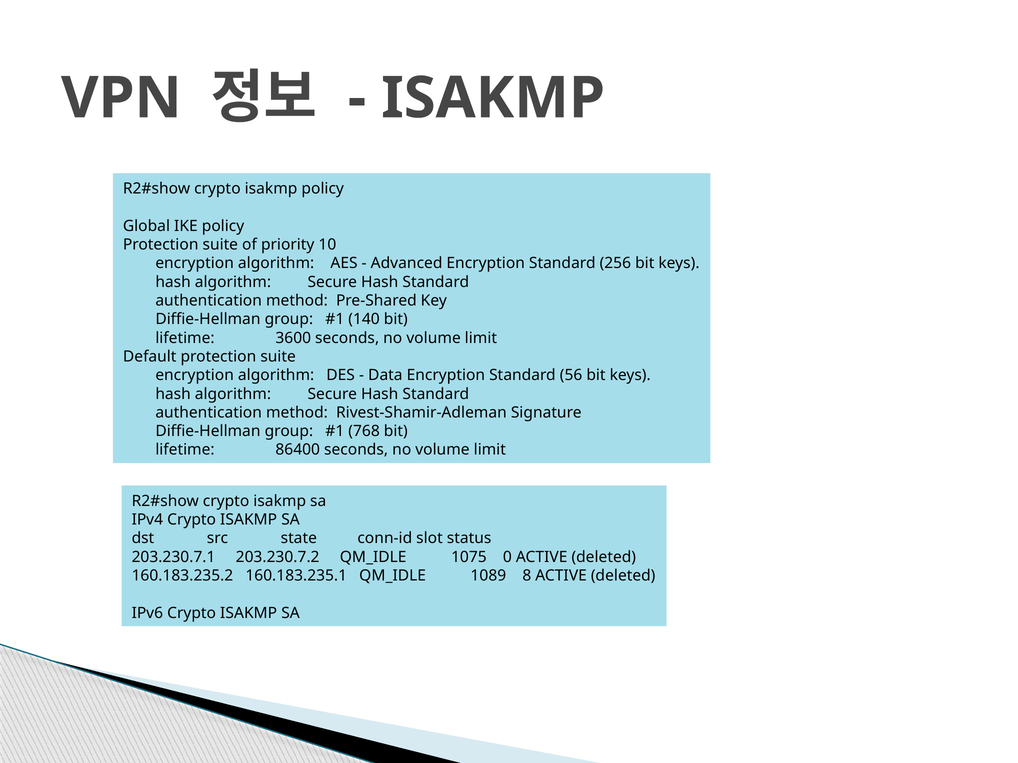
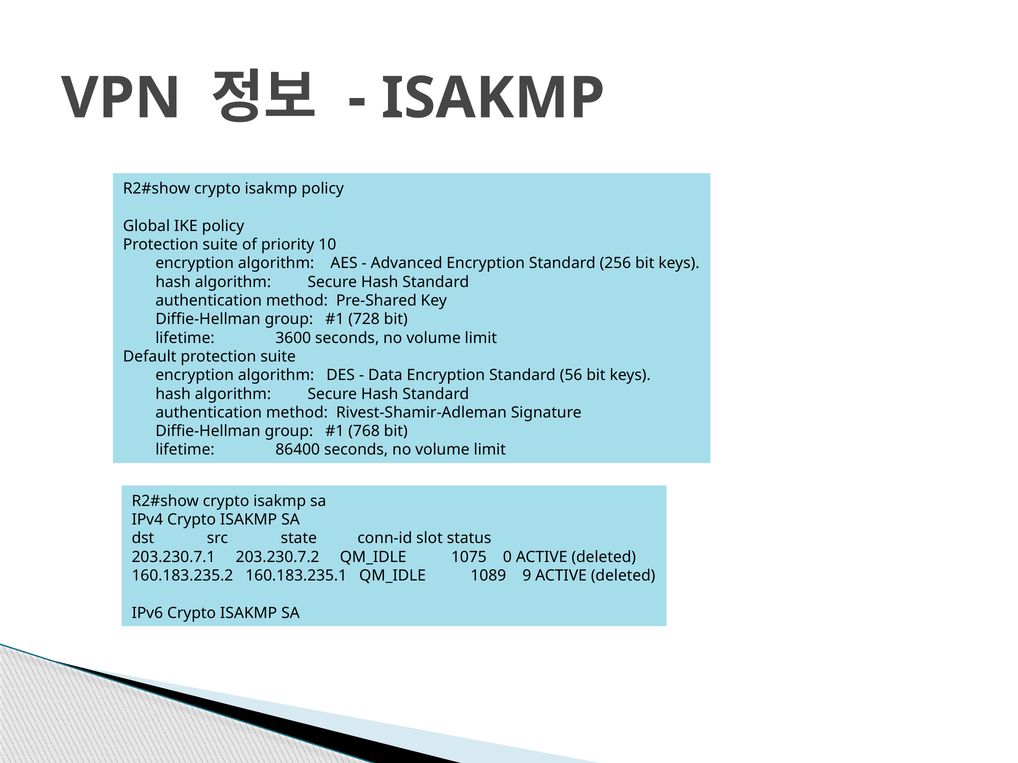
140: 140 -> 728 (364, 319)
8: 8 -> 9 (527, 576)
